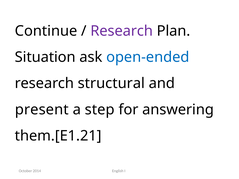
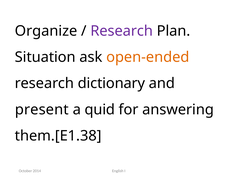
Continue: Continue -> Organize (46, 31)
open-ended colour: blue -> orange (148, 57)
structural: structural -> dictionary (111, 83)
step: step -> quid (100, 110)
them.[E1.21: them.[E1.21 -> them.[E1.38 (58, 136)
